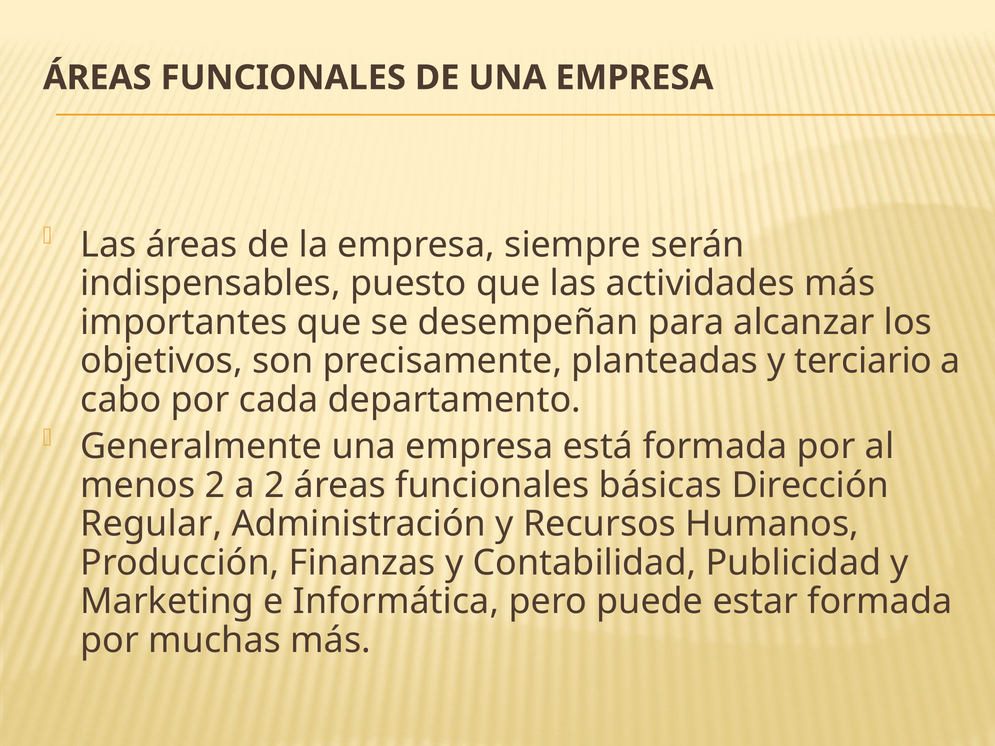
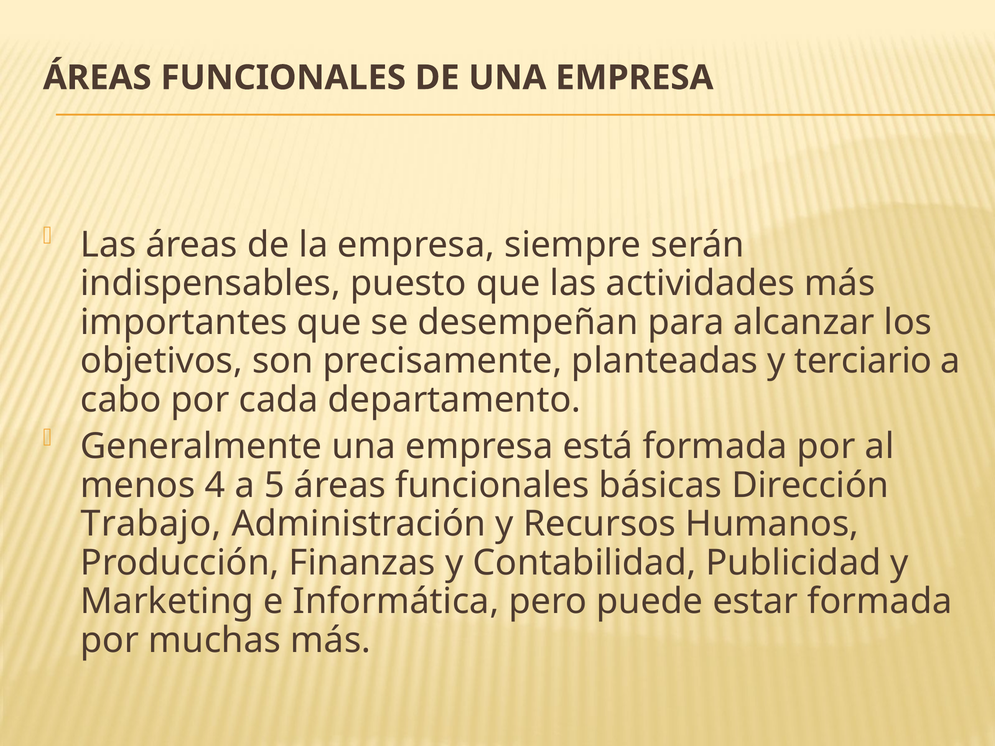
menos 2: 2 -> 4 (215, 485)
a 2: 2 -> 5 (274, 485)
Regular: Regular -> Trabajo (151, 524)
